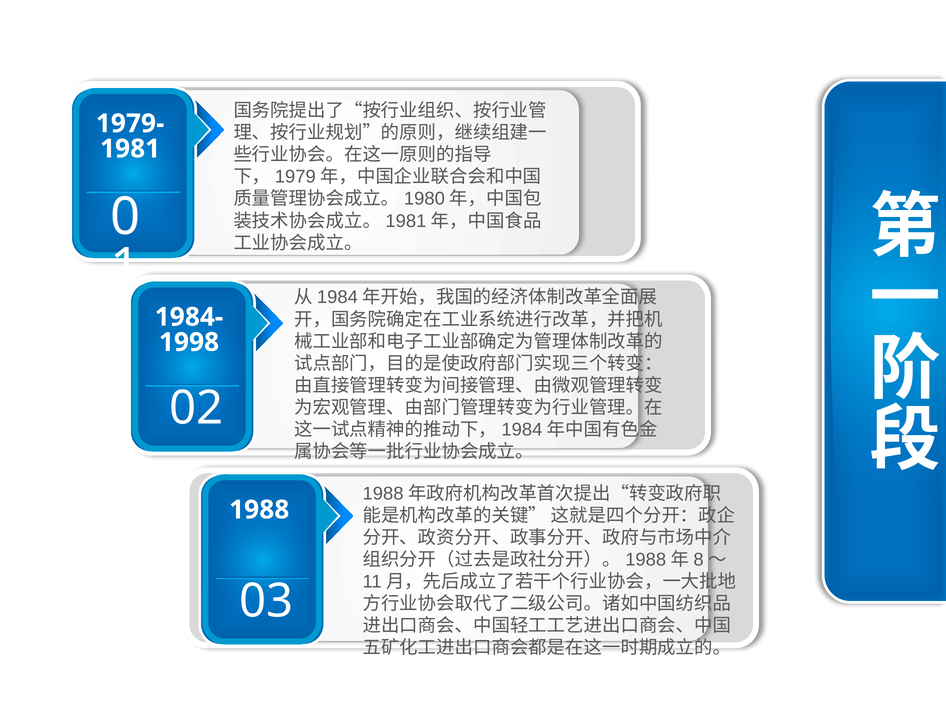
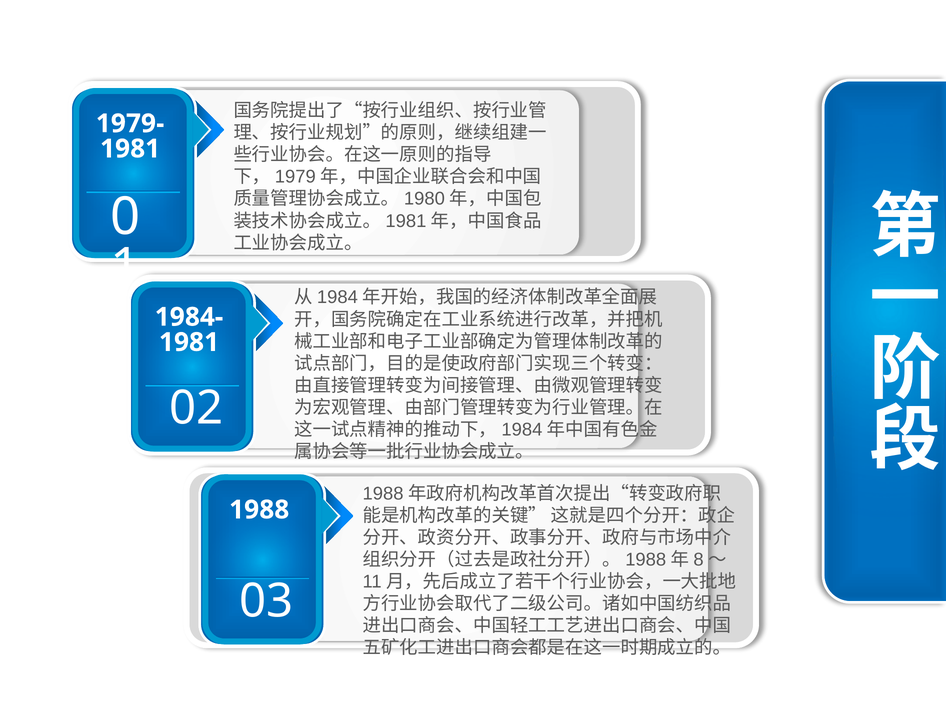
1998: 1998 -> 1981 (189, 342)
